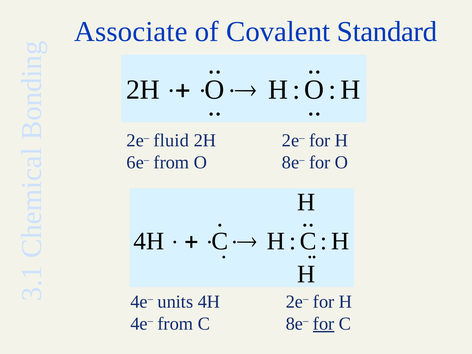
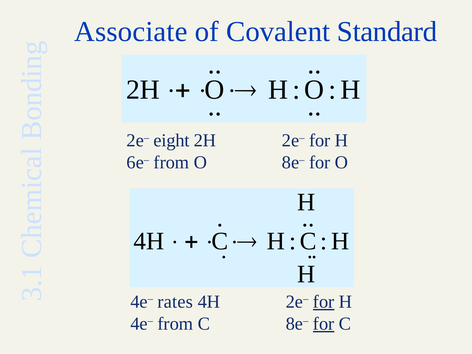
fluid: fluid -> eight (172, 140)
units: units -> rates (175, 302)
for underline: none -> present (324, 302)
